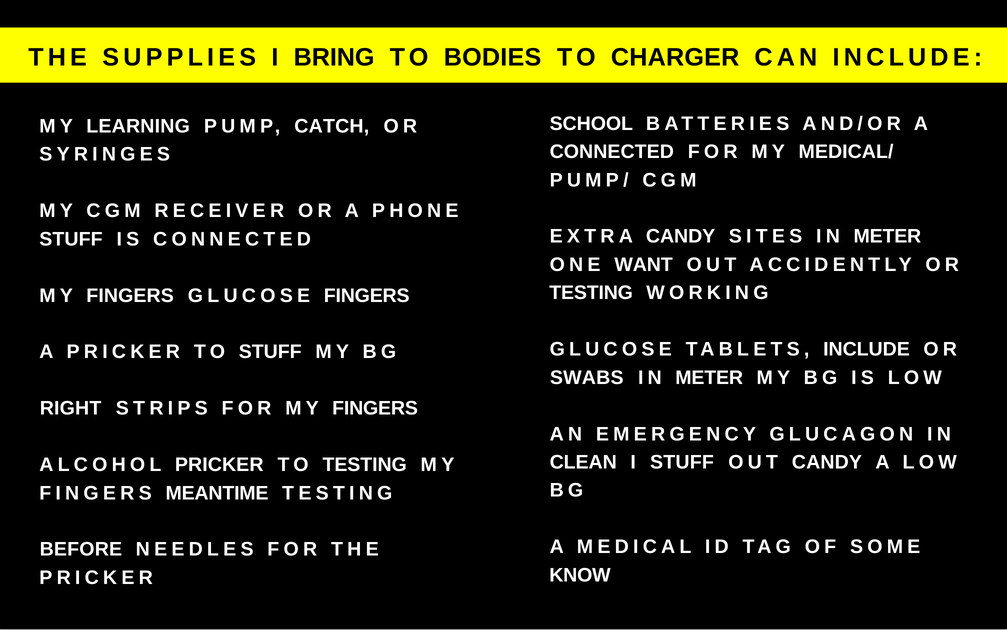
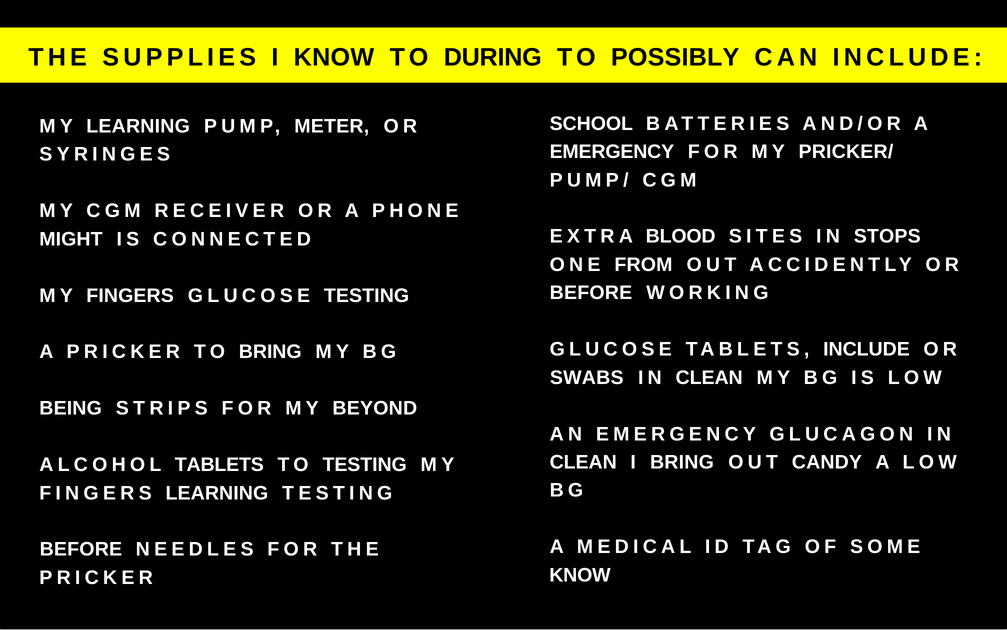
I BRING: BRING -> KNOW (334, 58)
BODIES: BODIES -> DURING (493, 58)
CHARGER: CHARGER -> POSSIBLY (675, 58)
CATCH: CATCH -> METER (332, 126)
CONNECTED: CONNECTED -> EMERGENCY (612, 152)
MEDICAL/: MEDICAL/ -> PRICKER/ (846, 152)
EXTRA CANDY: CANDY -> BLOOD (681, 236)
SITES IN METER: METER -> STOPS (887, 236)
STUFF: STUFF -> MIGHT (71, 239)
WANT: WANT -> FROM (643, 264)
TESTING: TESTING -> BEFORE (591, 293)
GLUCOSE FINGERS: FINGERS -> TESTING (367, 295)
TO STUFF: STUFF -> BRING (270, 352)
METER: METER -> CLEAN (709, 377)
RIGHT: RIGHT -> BEING (71, 408)
FOR MY FINGERS: FINGERS -> BEYOND (375, 408)
I STUFF: STUFF -> BRING (682, 462)
ALCOHOL PRICKER: PRICKER -> TABLETS (219, 464)
FINGERS MEANTIME: MEANTIME -> LEARNING (217, 493)
